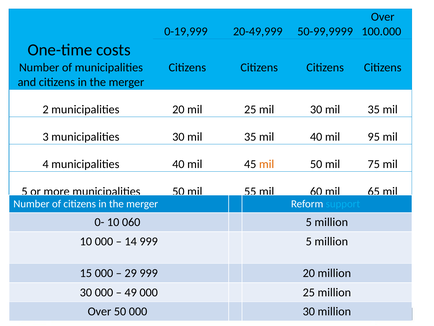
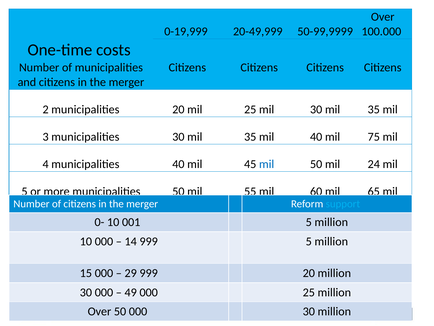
95: 95 -> 75 (374, 137)
mil colour: orange -> blue (267, 164)
75: 75 -> 24 (374, 164)
060: 060 -> 001 (131, 222)
